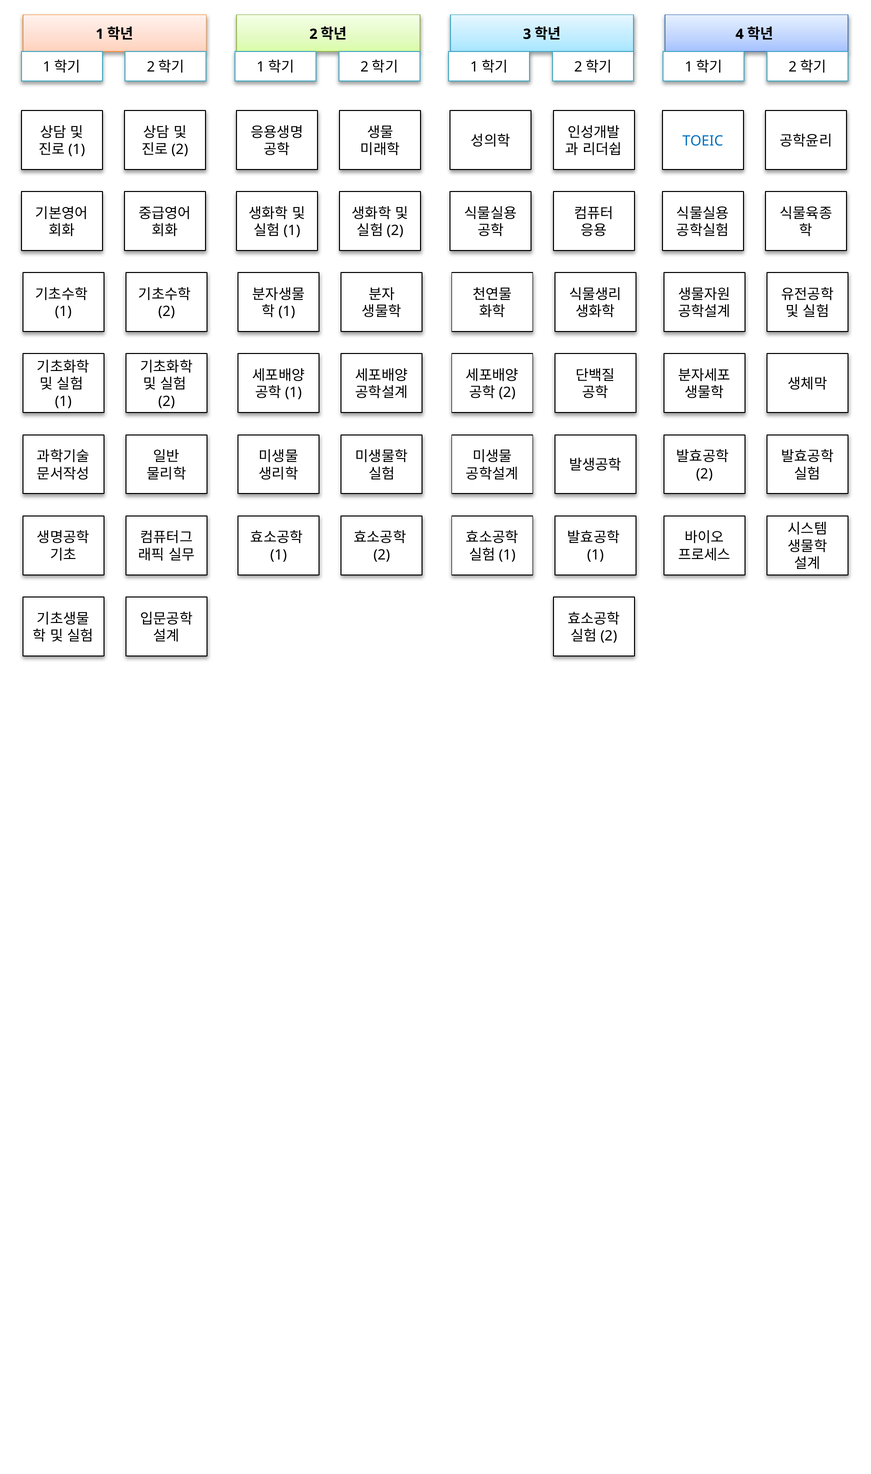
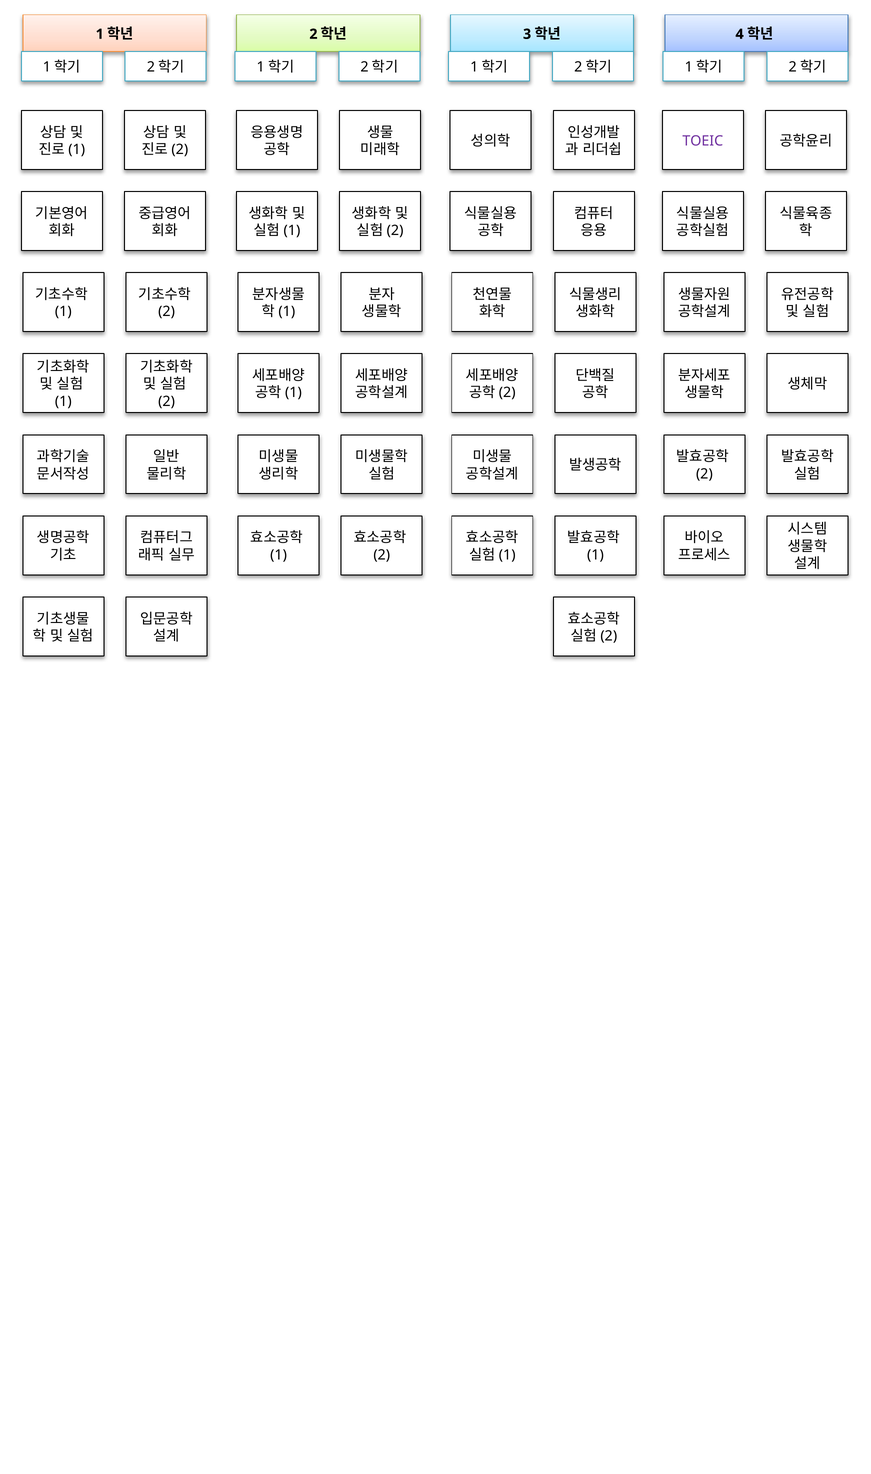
TOEIC colour: blue -> purple (703, 141)
